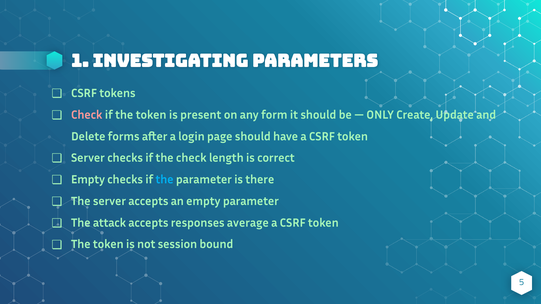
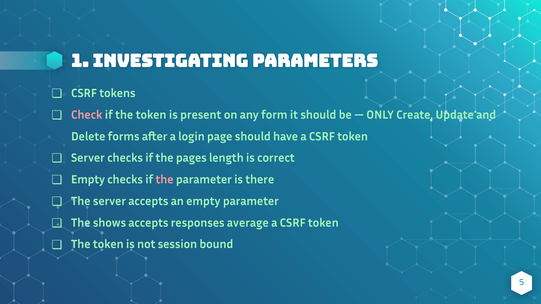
the check: check -> pages (191, 158)
the colour: light blue -> pink (165, 180)
attack: attack -> shows (110, 223)
